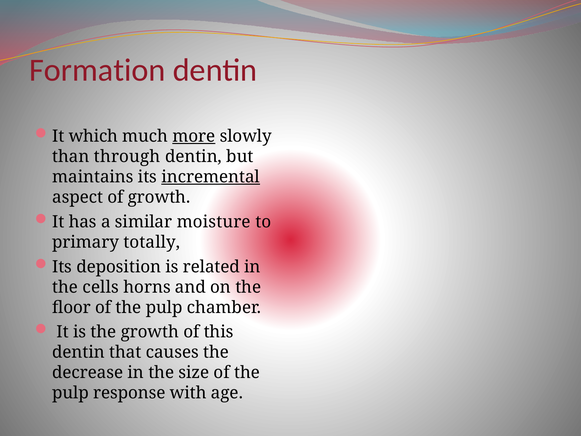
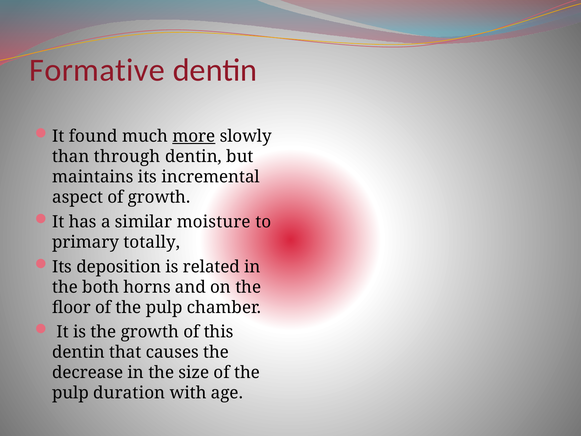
Formation: Formation -> Formative (97, 70)
which: which -> found (93, 136)
incremental underline: present -> none (211, 177)
cells: cells -> both (101, 287)
response: response -> duration (129, 393)
